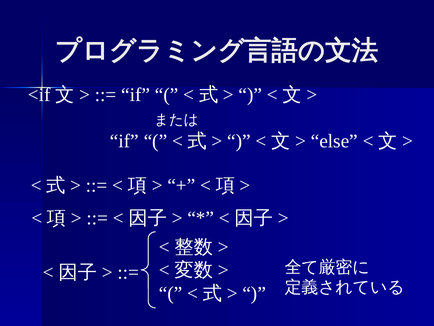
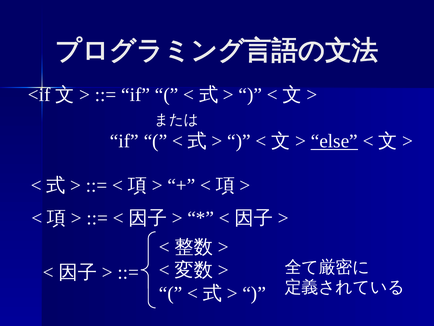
else underline: none -> present (334, 141)
